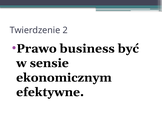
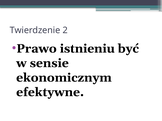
business: business -> istnieniu (87, 49)
